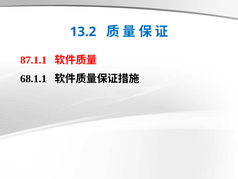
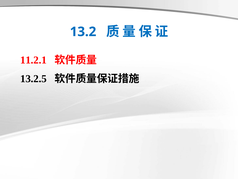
87.1.1: 87.1.1 -> 11.2.1 (33, 60)
68.1.1: 68.1.1 -> 13.2.5 (33, 78)
